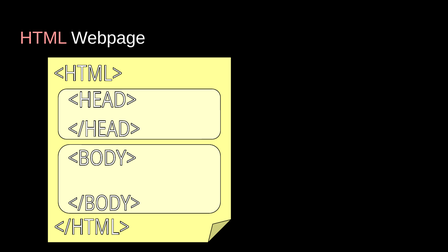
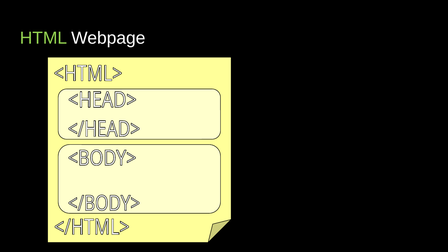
HTML colour: pink -> light green (43, 38)
